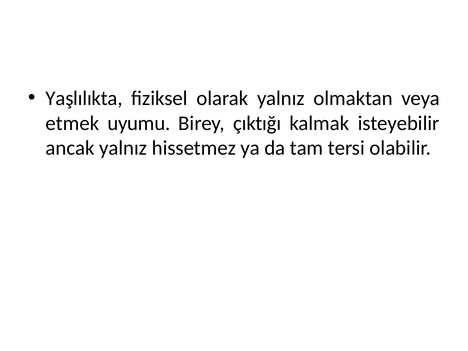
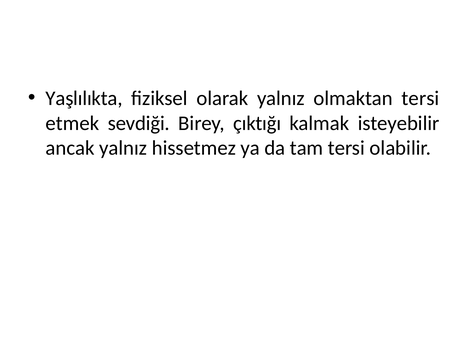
olmaktan veya: veya -> tersi (420, 98)
uyumu: uyumu -> sevdiği (139, 123)
